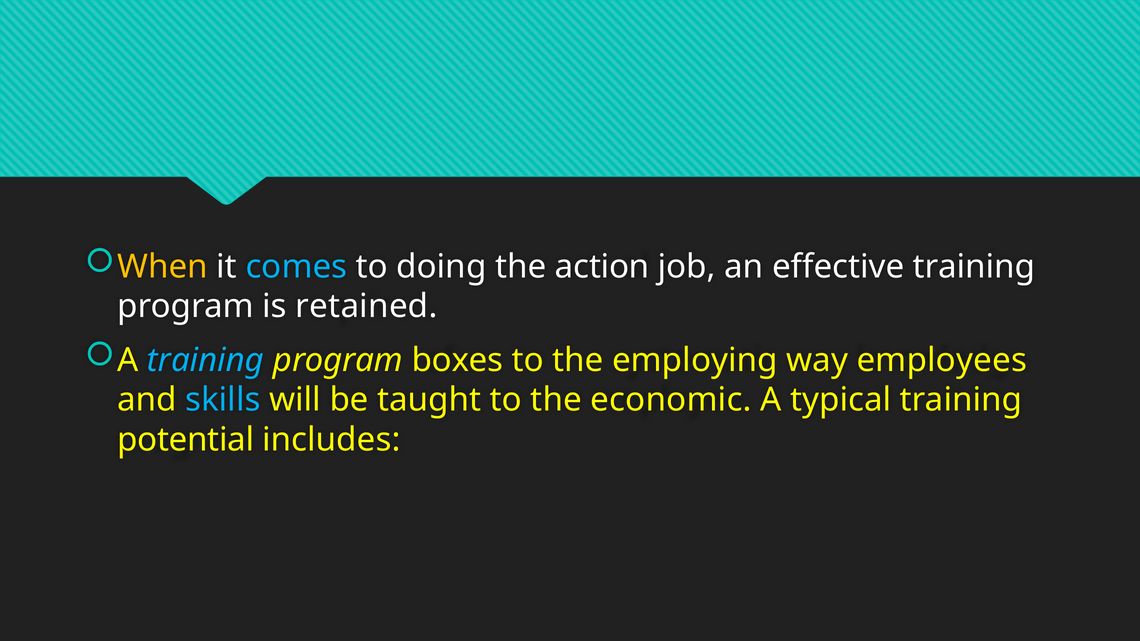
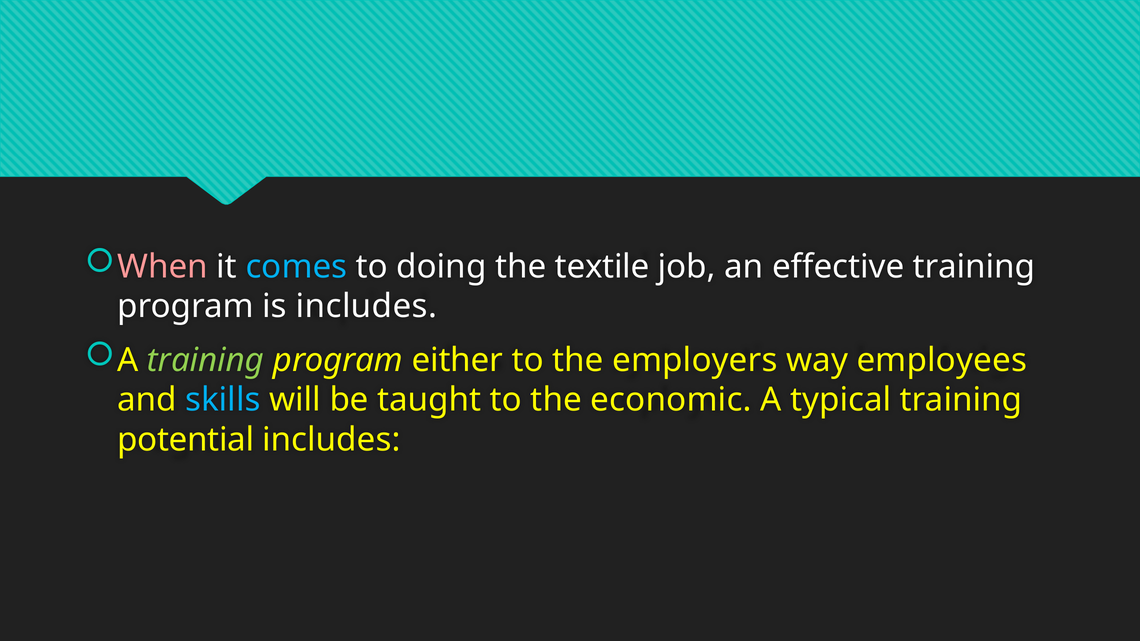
When colour: yellow -> pink (163, 267)
action: action -> textile (602, 267)
is retained: retained -> includes (366, 307)
training colour: light blue -> light green (206, 360)
boxes: boxes -> either (457, 360)
employing: employing -> employers (695, 360)
